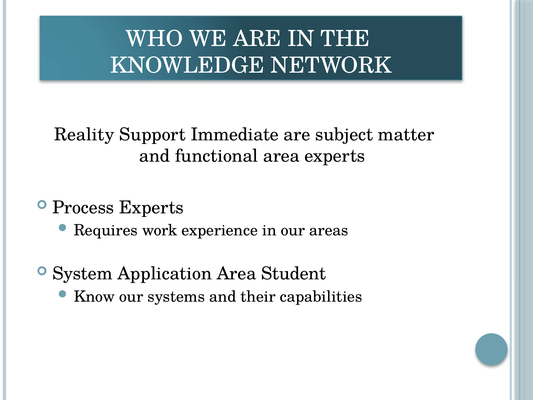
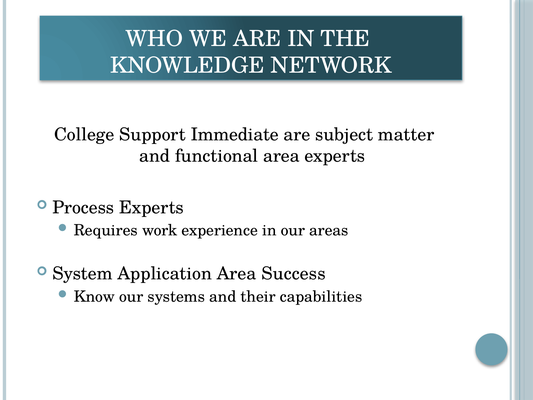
Reality: Reality -> College (84, 134)
Student: Student -> Success (294, 274)
